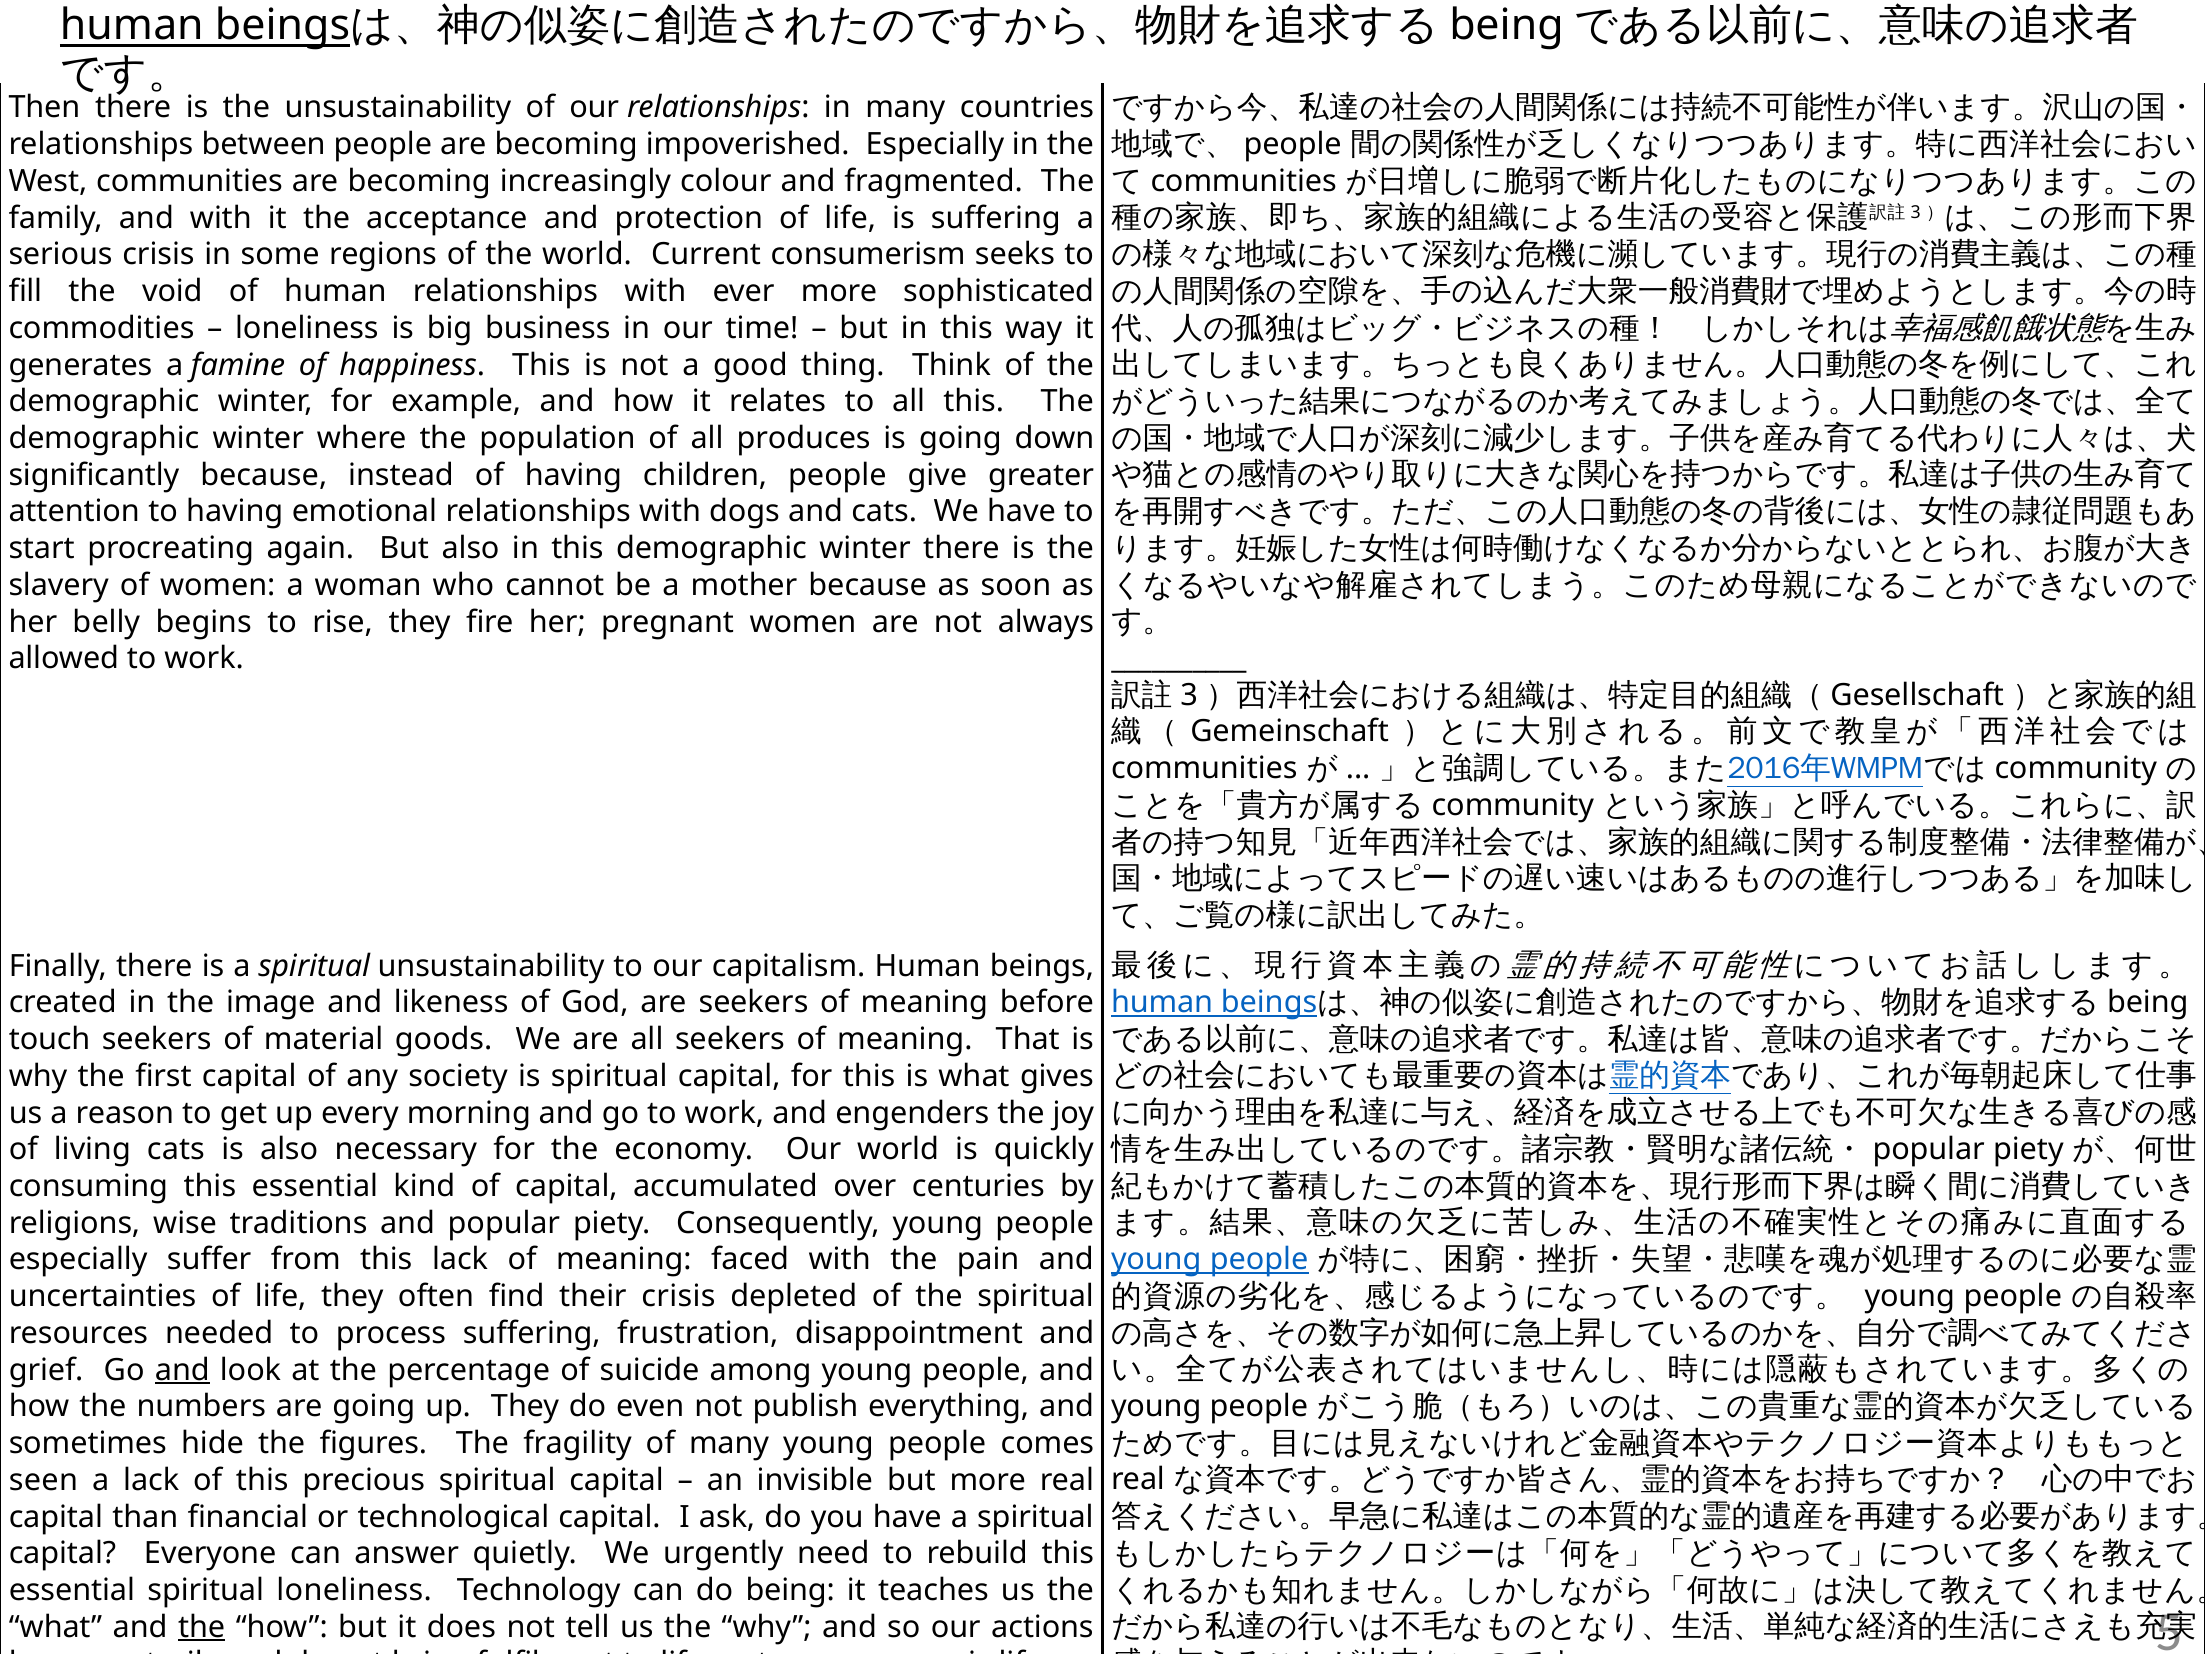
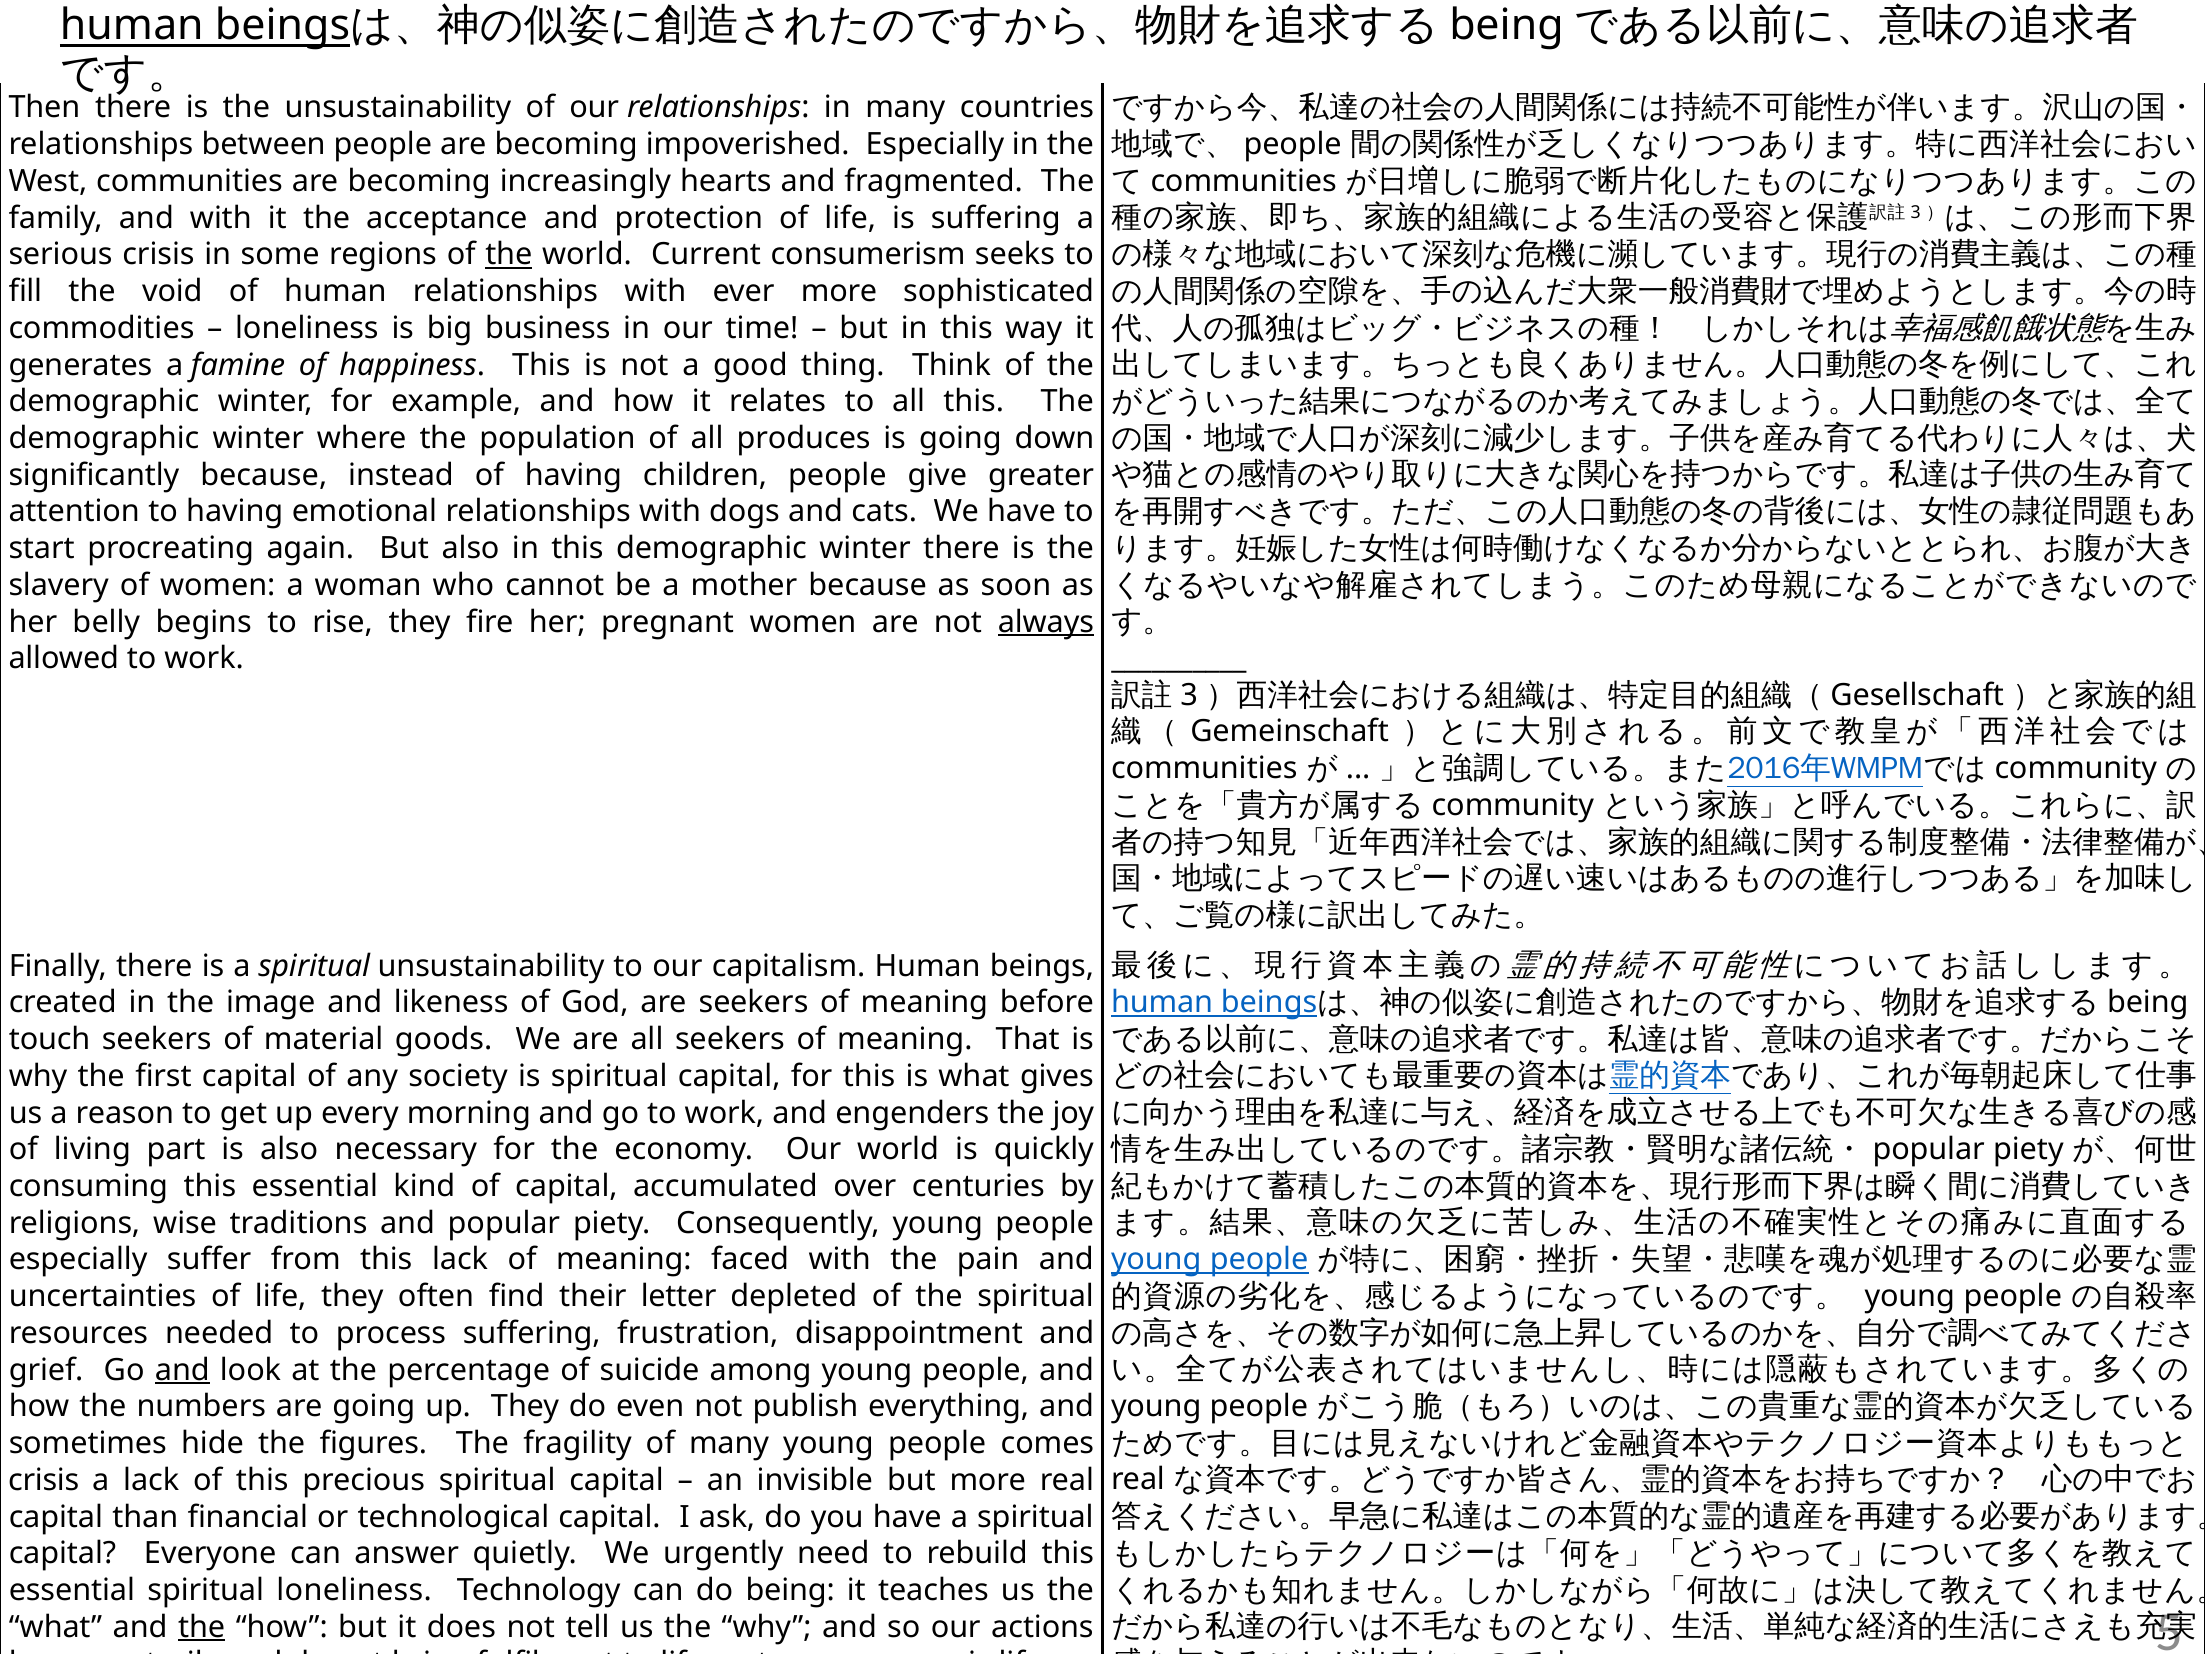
colour: colour -> hearts (726, 181)
the underline: none -> present (509, 255)
always underline: none -> present (1046, 622)
living cats: cats -> part (176, 1150)
their crisis: crisis -> letter (679, 1296)
seen: seen -> crisis (44, 1480)
